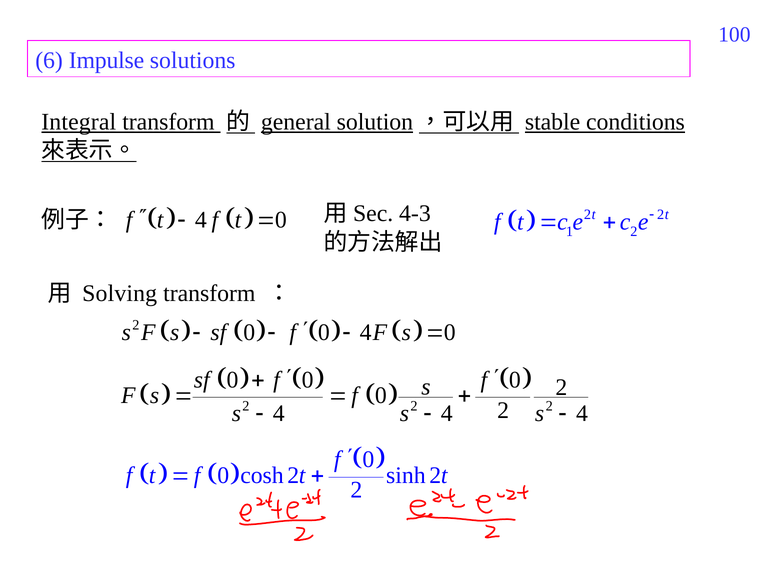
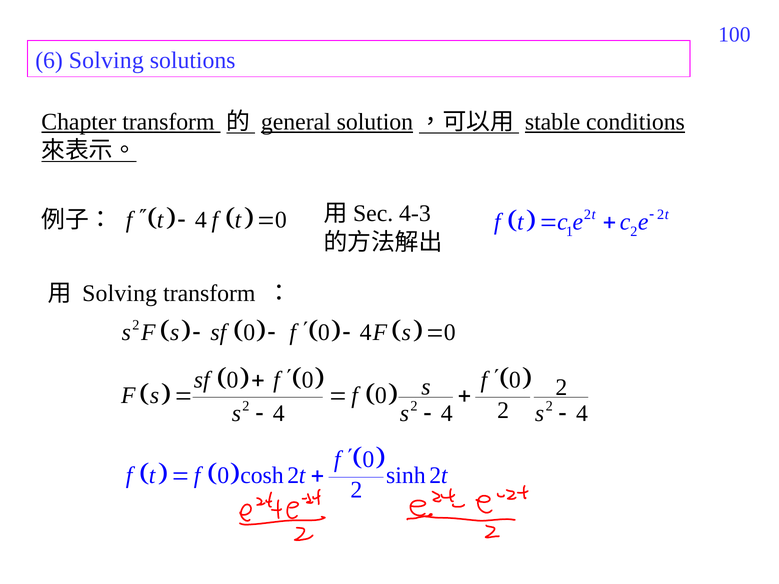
6 Impulse: Impulse -> Solving (106, 60)
Integral: Integral -> Chapter (79, 122)
